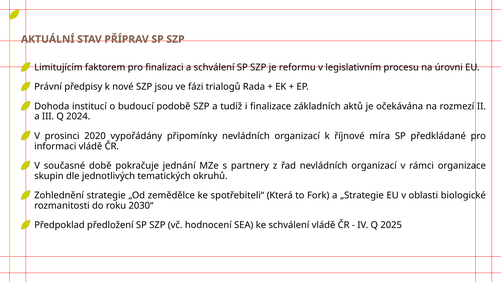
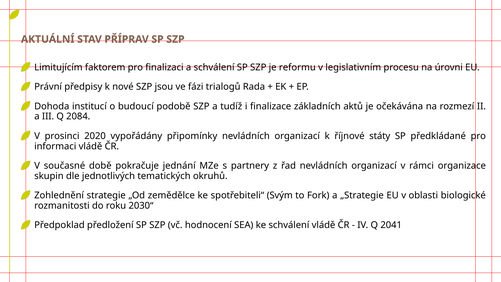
2024: 2024 -> 2084 (78, 116)
míra: míra -> státy (380, 136)
Která: Která -> Svým (280, 195)
2025: 2025 -> 2041 (391, 225)
